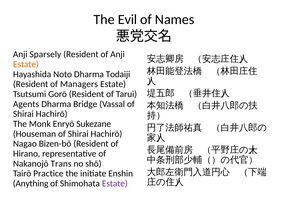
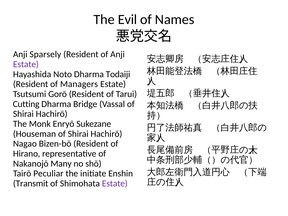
Estate colour: orange -> purple (26, 64)
Agents: Agents -> Cutting (26, 104)
Trans: Trans -> Many (61, 164)
Practice: Practice -> Peculiar (48, 174)
Anything: Anything -> Transmit (31, 183)
